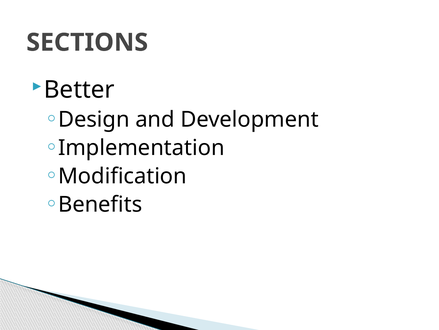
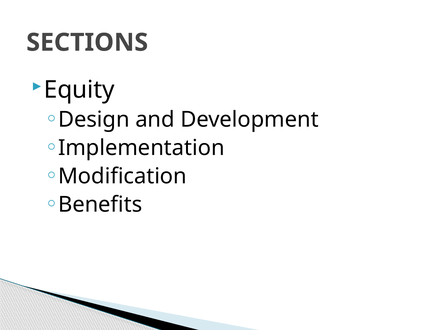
Better: Better -> Equity (79, 90)
